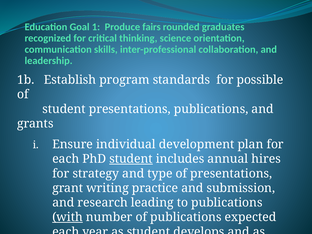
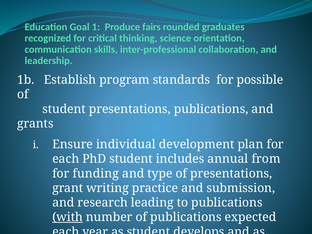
student underline: present -> none (131, 159)
hires: hires -> from (266, 159)
strategy: strategy -> funding (96, 174)
